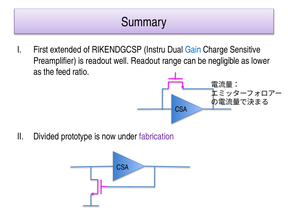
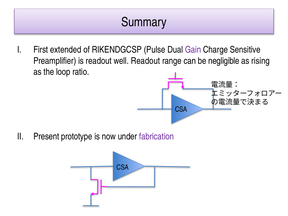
Instru: Instru -> Pulse (155, 50)
Gain colour: blue -> purple (193, 50)
lower: lower -> rising (261, 61)
feed: feed -> loop (63, 72)
Divided: Divided -> Present (46, 137)
